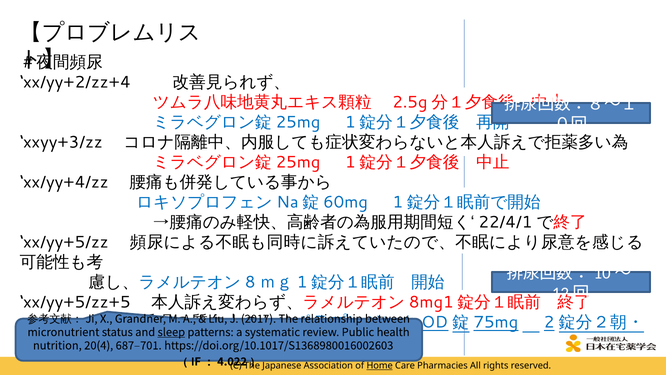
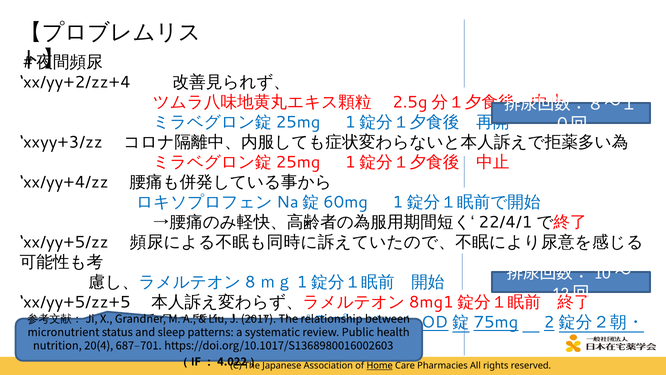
sleep underline: present -> none (171, 332)
